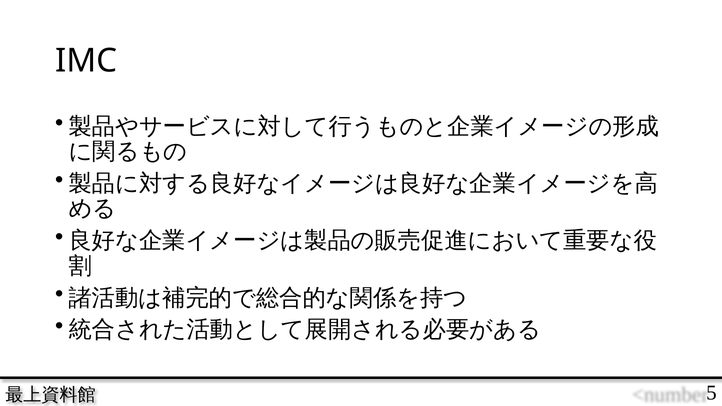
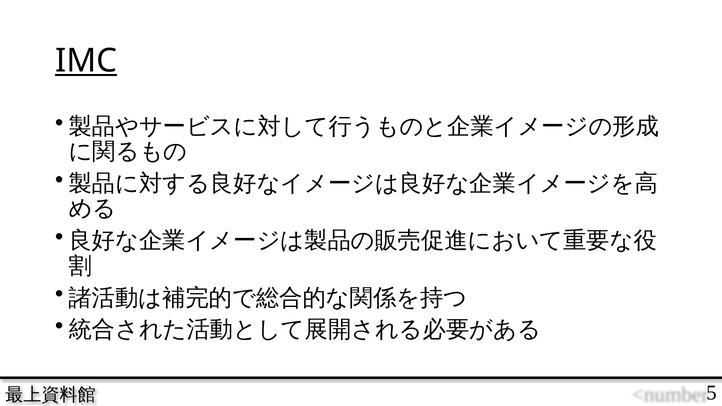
IMC underline: none -> present (86, 61)
